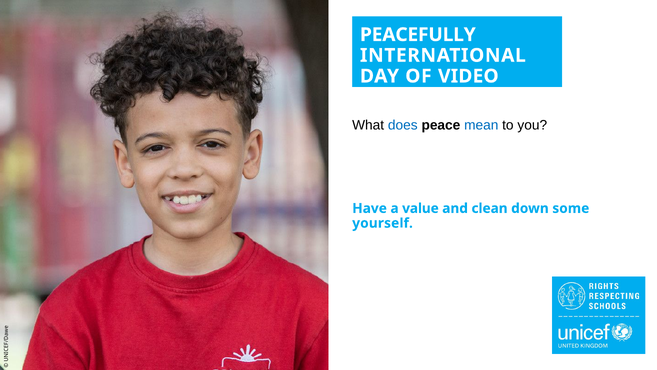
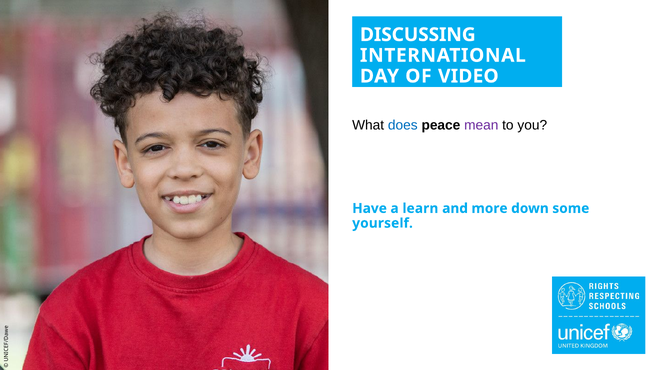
PEACEFULLY: PEACEFULLY -> DISCUSSING (418, 35)
mean colour: blue -> purple (481, 125)
value: value -> learn (420, 208)
clean: clean -> more (490, 208)
